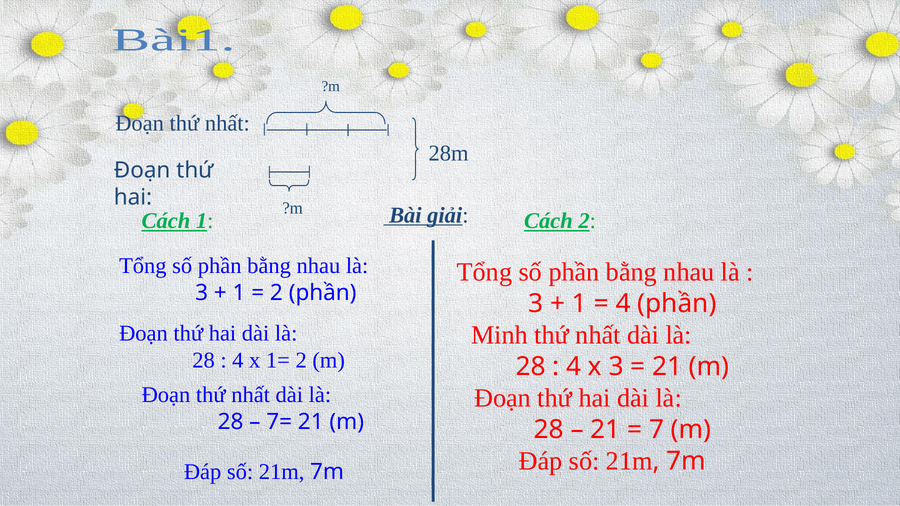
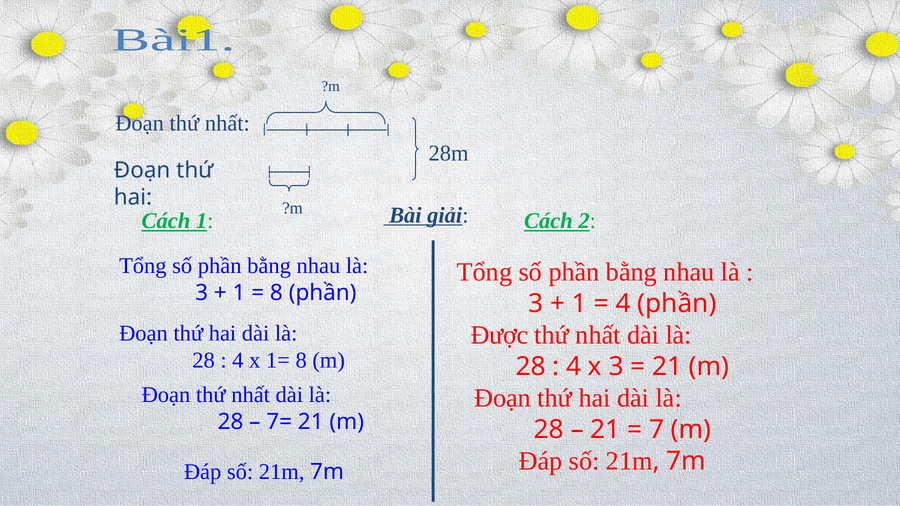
2: 2 -> 8 (276, 293)
Minh: Minh -> Được (500, 335)
1= 2: 2 -> 8 (301, 360)
